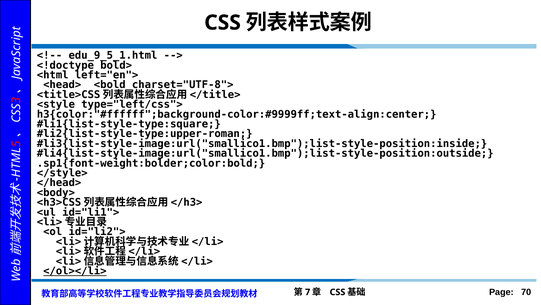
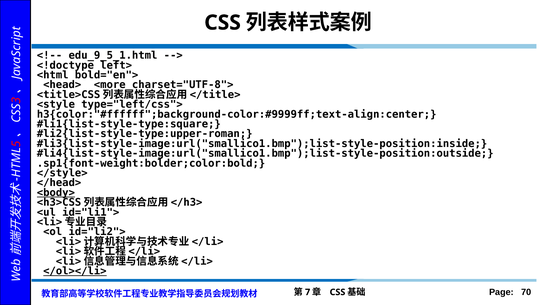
bold>: bold> -> left> (116, 65)
left="en">: left="en"> -> bold="en"> (107, 75)
<bold: <bold -> <more (110, 85)
<body> underline: none -> present (56, 192)
